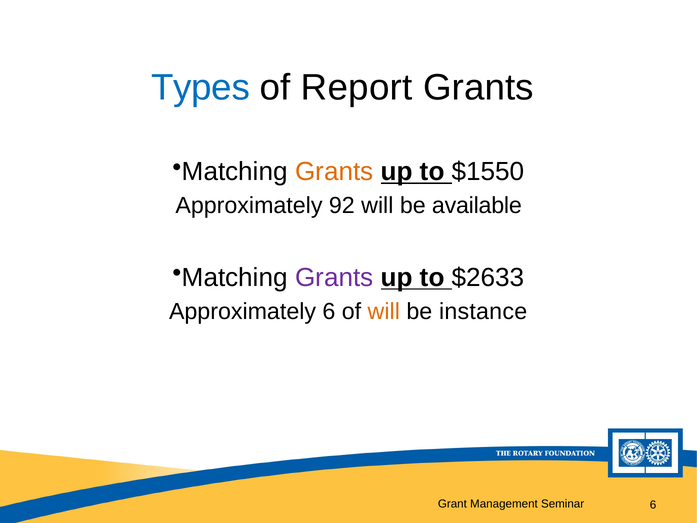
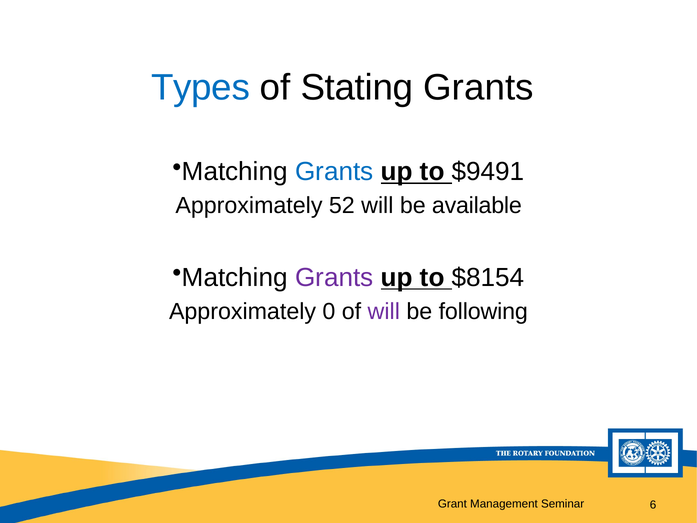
Report: Report -> Stating (357, 88)
Grants colour: orange -> blue (334, 172)
$1550: $1550 -> $9491 (488, 172)
92: 92 -> 52 (342, 206)
$2633: $2633 -> $8154 (488, 277)
Approximately 6: 6 -> 0 (329, 311)
will colour: orange -> purple (384, 311)
instance: instance -> following (483, 311)
